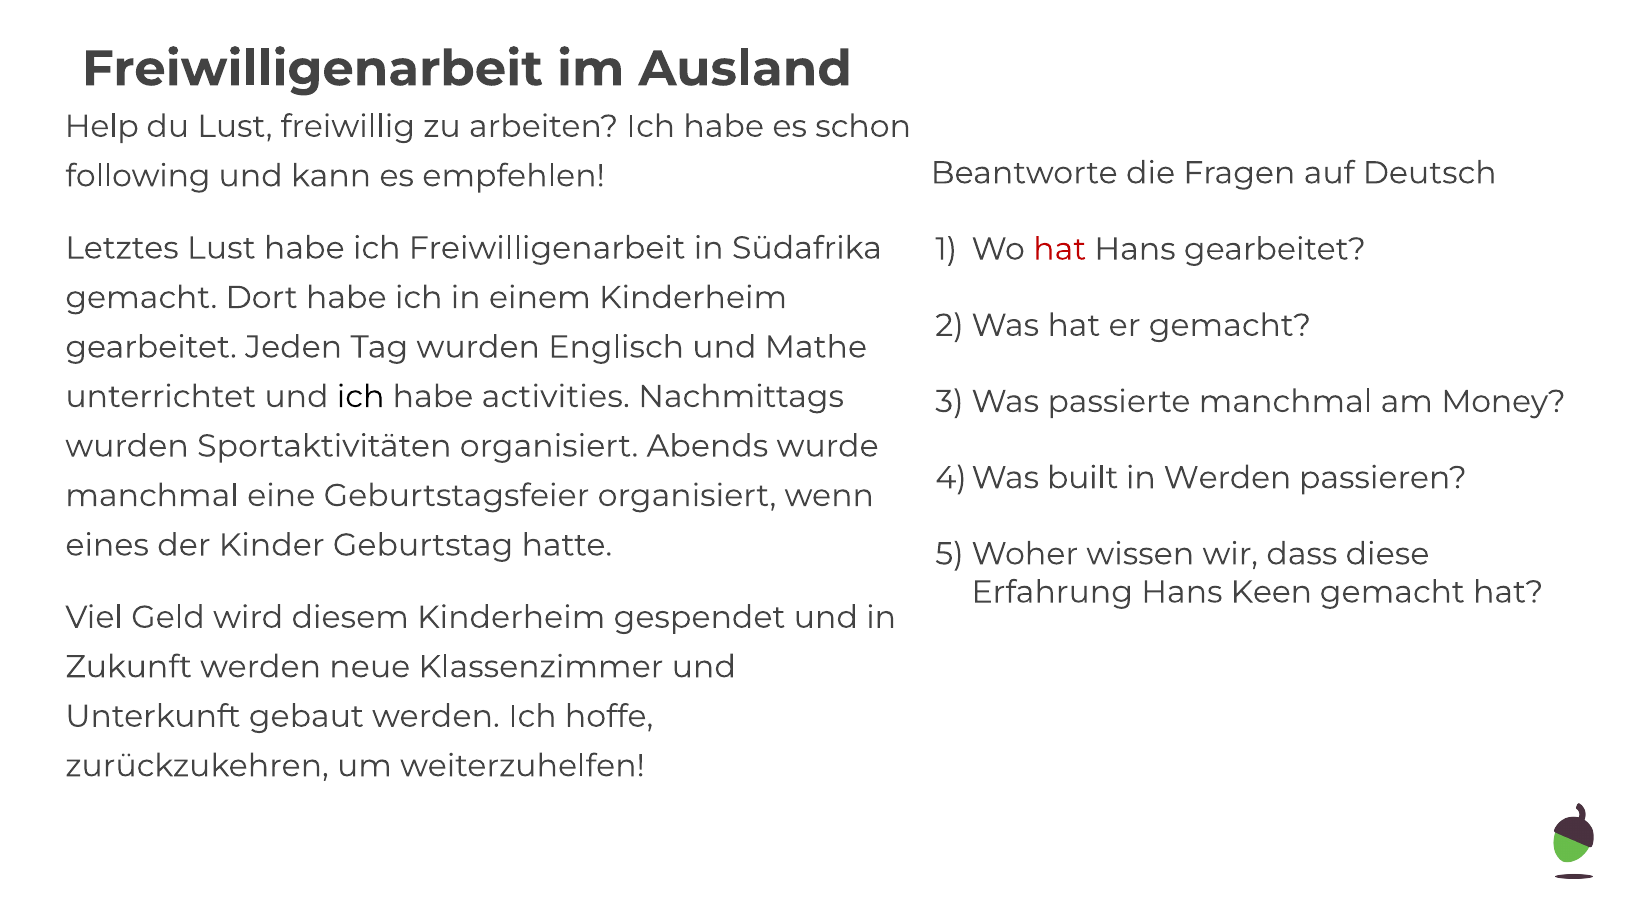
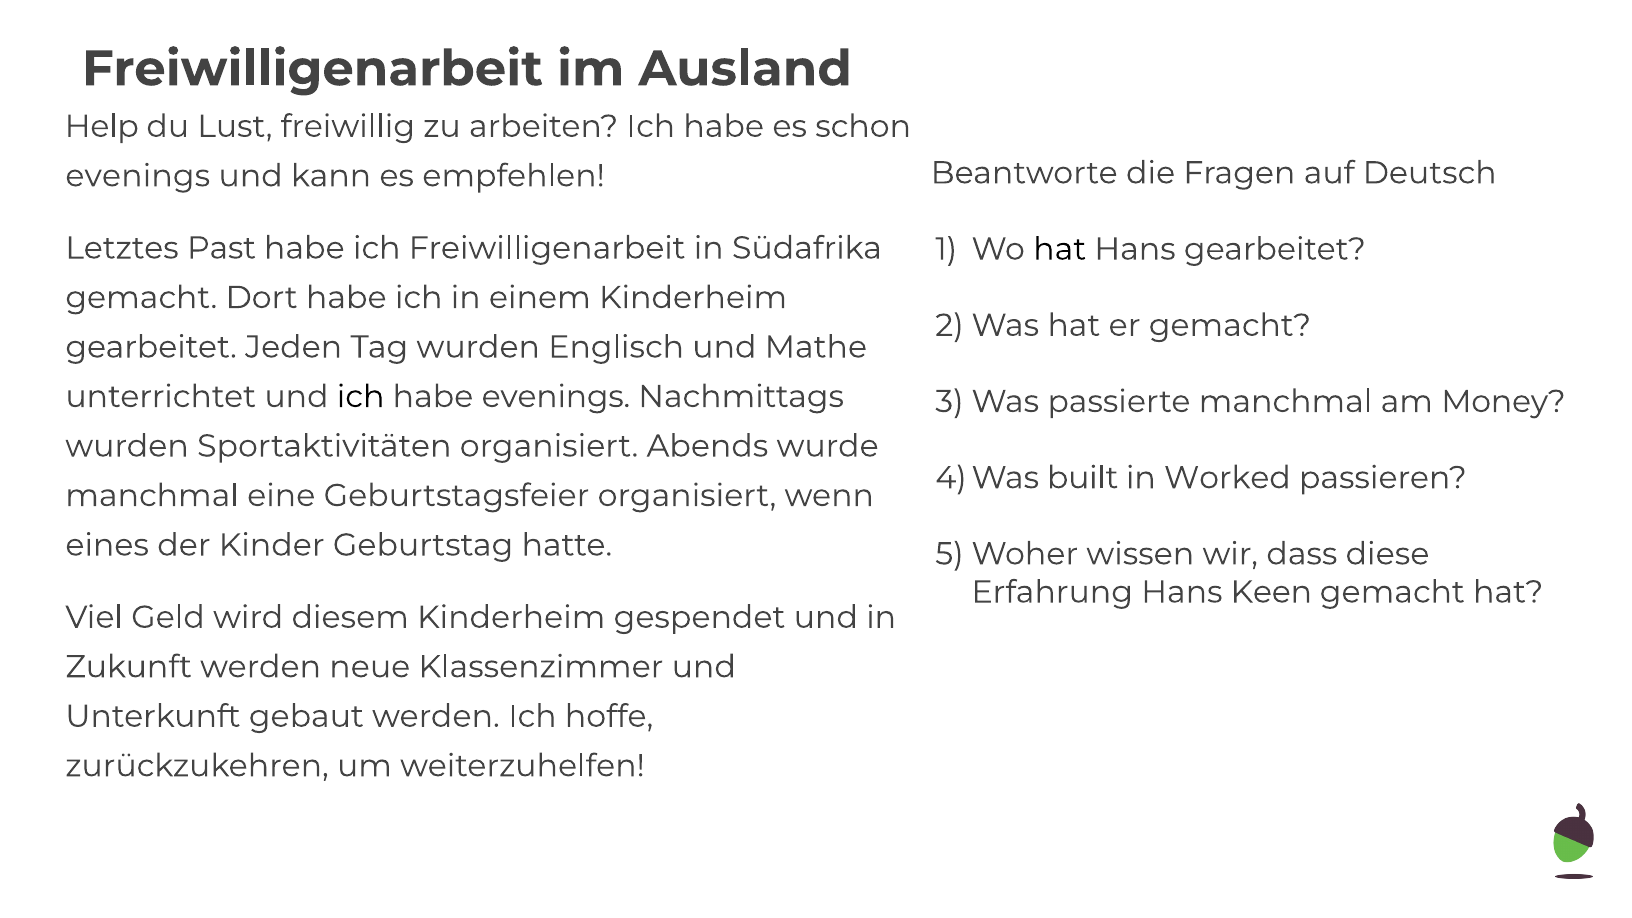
following: following -> evenings (138, 176)
Letztes Lust: Lust -> Past (222, 248)
hat colour: red -> black (1060, 249)
habe activities: activities -> evenings (556, 397)
in Werden: Werden -> Worked (1227, 478)
